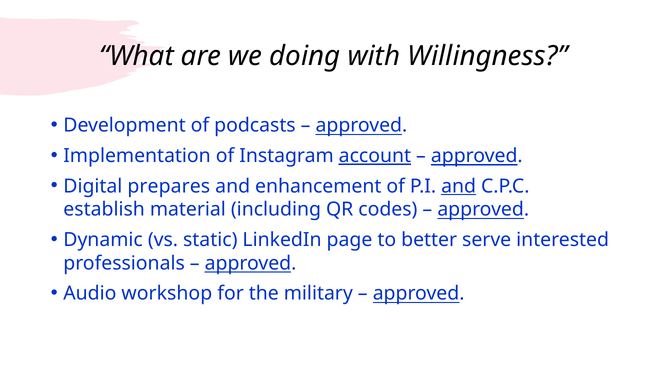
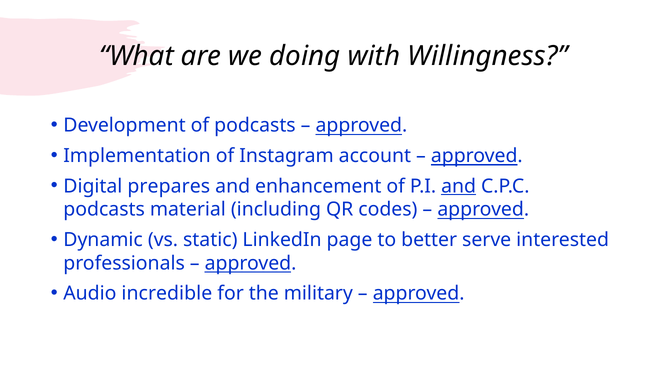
account underline: present -> none (375, 156)
establish: establish -> podcasts (104, 210)
workshop: workshop -> incredible (167, 294)
